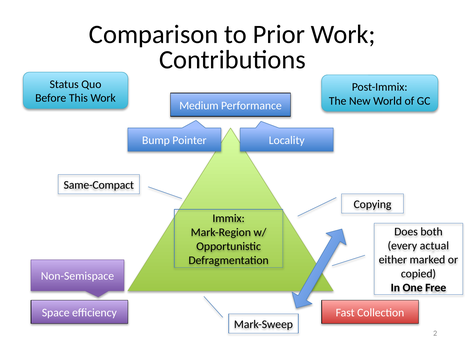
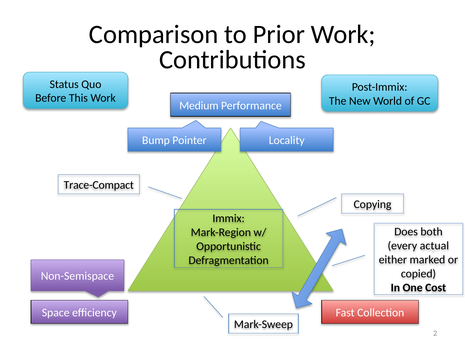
Same-Compact: Same-Compact -> Trace-Compact (99, 185)
Free: Free -> Cost (436, 287)
